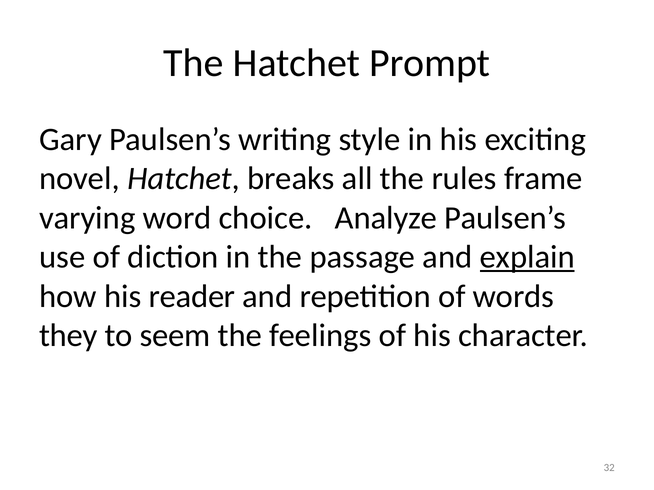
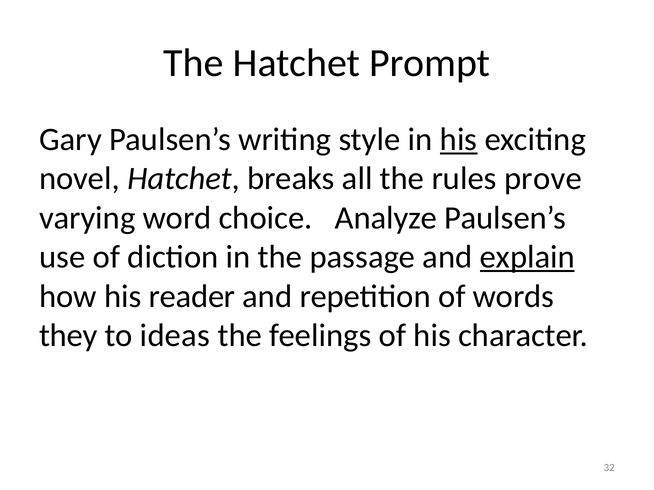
his underline: none -> present (459, 140)
frame: frame -> prove (543, 179)
seem: seem -> ideas (175, 336)
